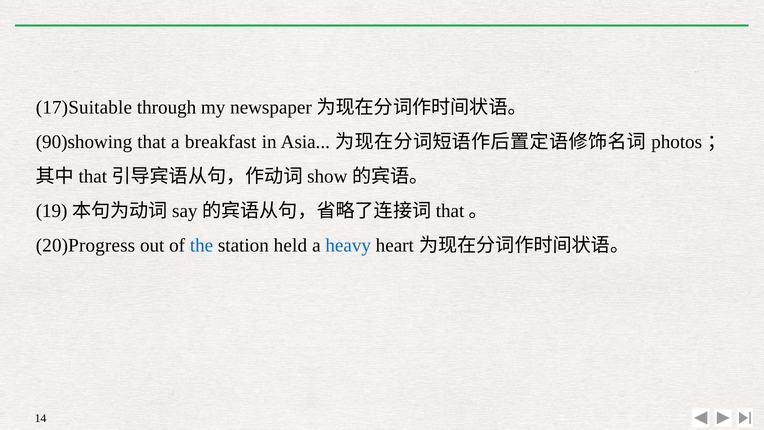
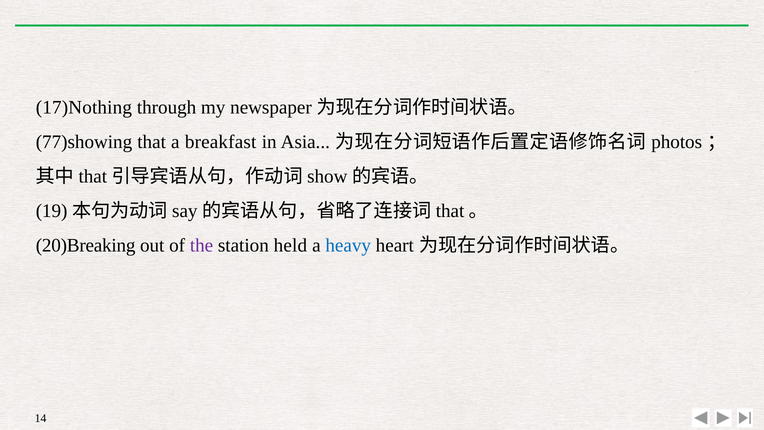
17)Suitable: 17)Suitable -> 17)Nothing (84, 108)
90)showing: 90)showing -> 77)showing (84, 142)
20)Progress: 20)Progress -> 20)Breaking (86, 245)
the colour: blue -> purple (202, 245)
